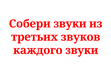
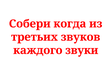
Собери звуки: звуки -> когда (70, 24)
